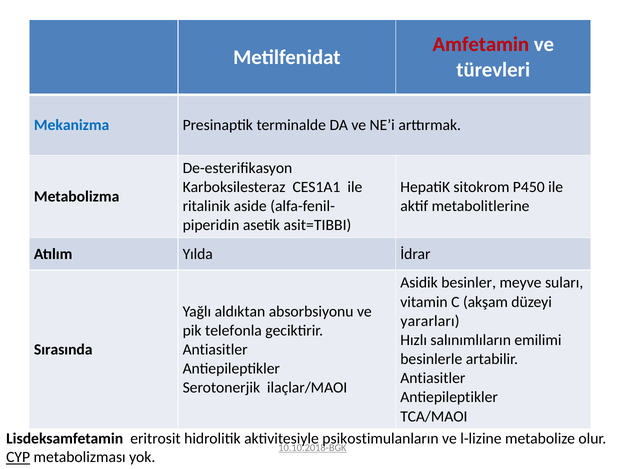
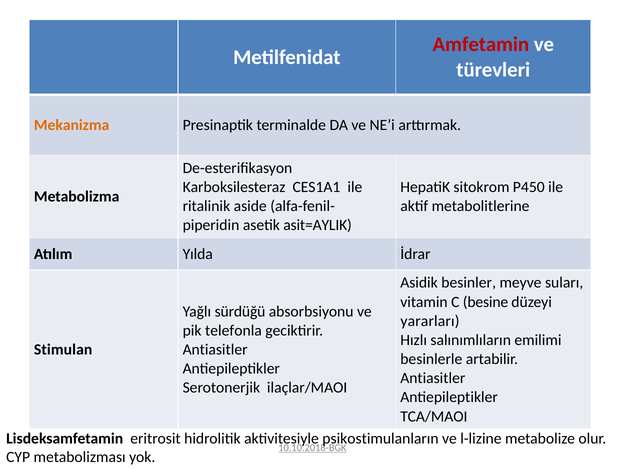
Mekanizma colour: blue -> orange (72, 125)
asit=TIBBI: asit=TIBBI -> asit=AYLIK (318, 225)
akşam: akşam -> besine (486, 302)
aldıktan: aldıktan -> sürdüğü (240, 311)
Sırasında: Sırasında -> Stimulan (63, 349)
CYP underline: present -> none (18, 457)
